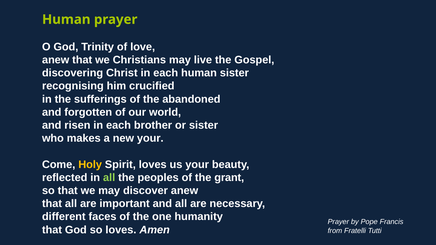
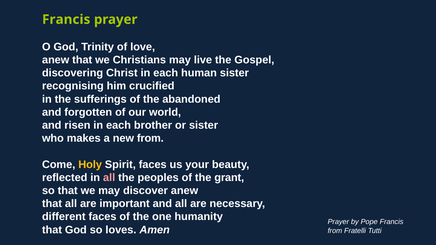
Human: Human -> Francis (66, 19)
new your: your -> from (150, 138)
Spirit loves: loves -> faces (153, 165)
all colour: light green -> pink (109, 178)
